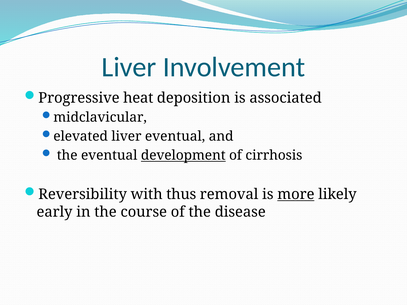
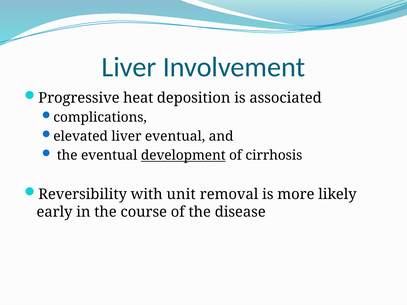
midclavicular: midclavicular -> complications (100, 118)
thus: thus -> unit (181, 195)
more underline: present -> none (296, 195)
